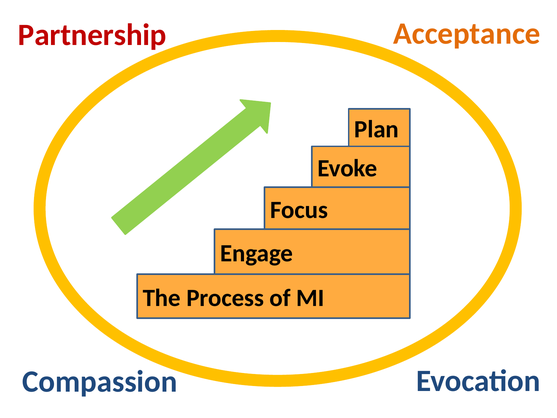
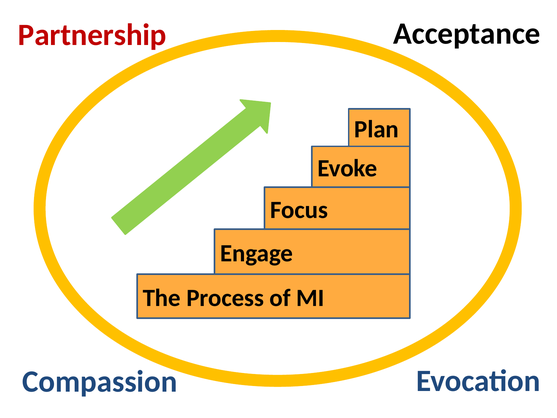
Acceptance colour: orange -> black (467, 34)
